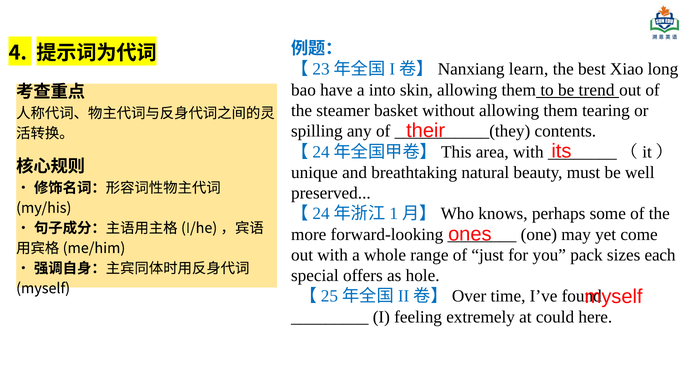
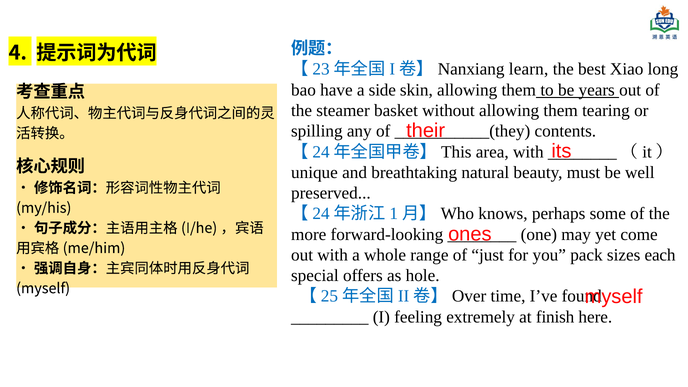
into: into -> side (382, 90)
trend: trend -> years (597, 90)
could: could -> finish (555, 317)
